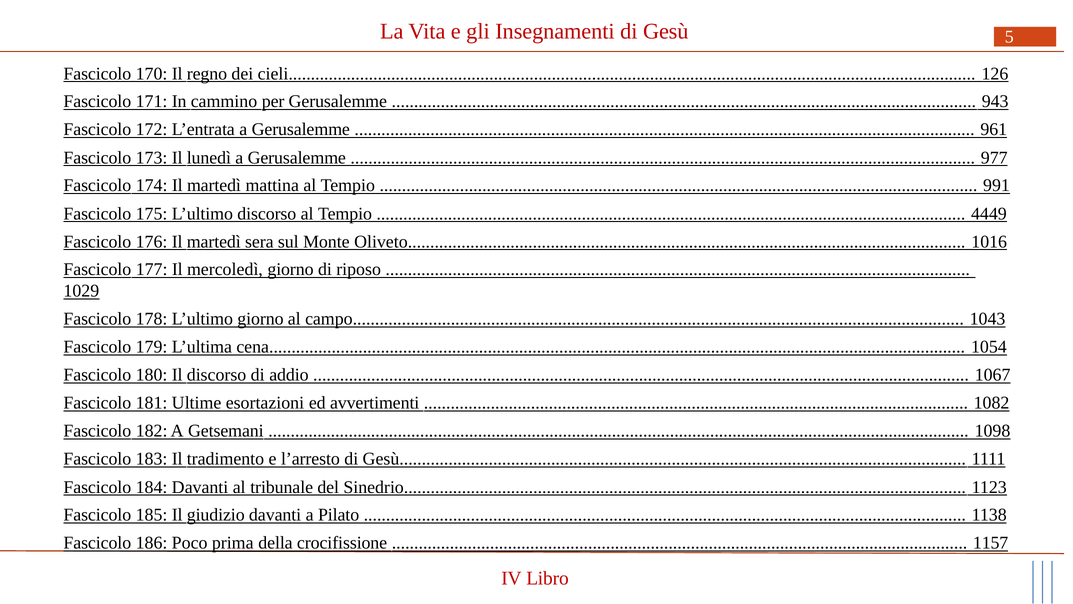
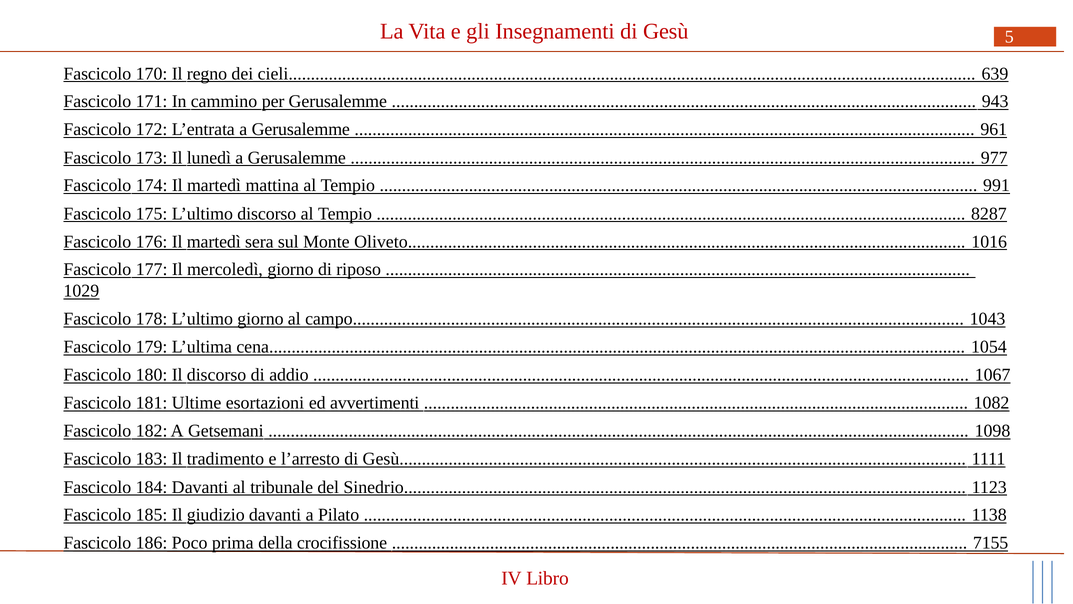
126: 126 -> 639 (995, 74)
4449: 4449 -> 8287 (989, 214)
1157: 1157 -> 7155 (991, 543)
